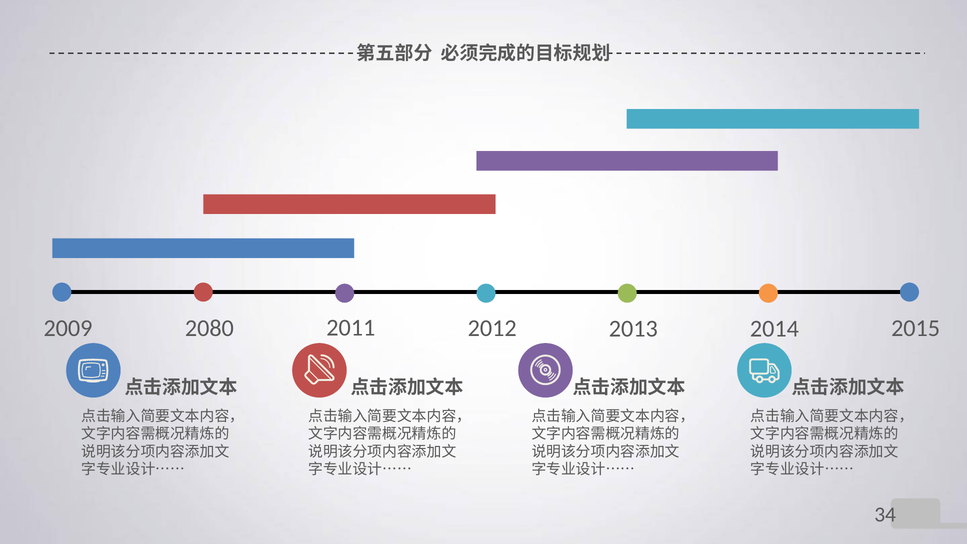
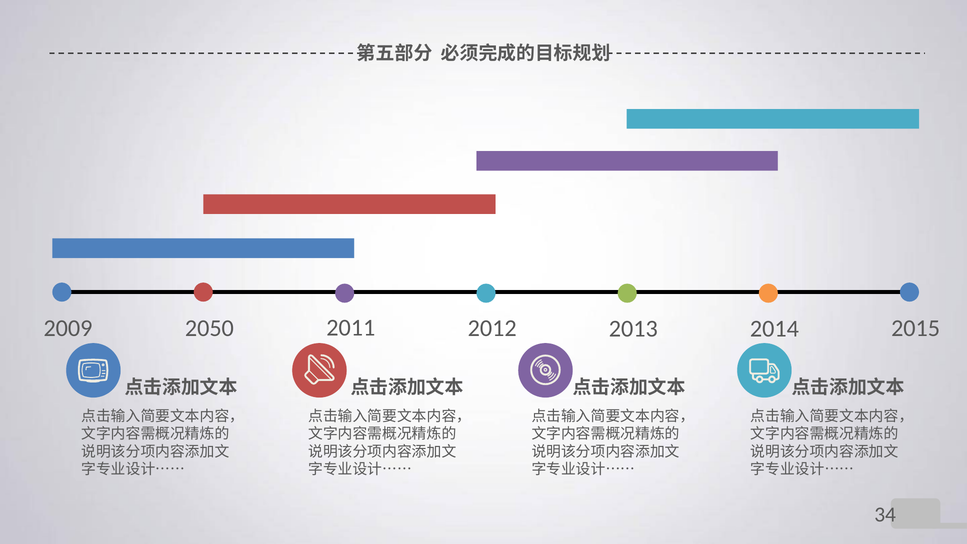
2080: 2080 -> 2050 (209, 328)
